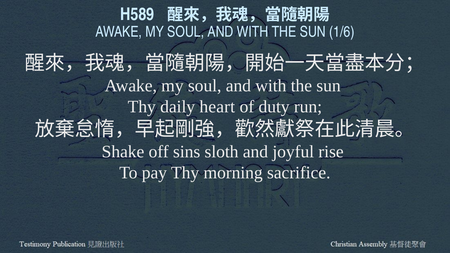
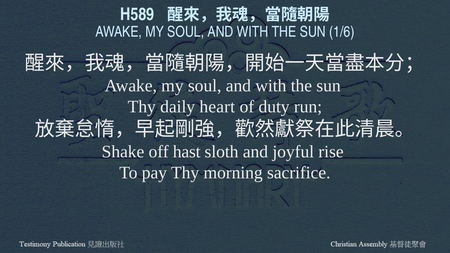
sins: sins -> hast (187, 152)
